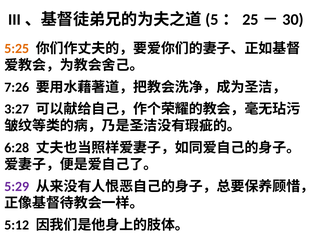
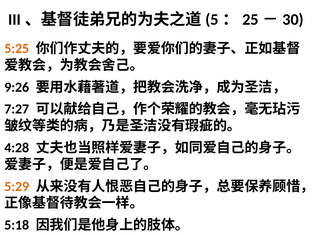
7:26: 7:26 -> 9:26 (17, 87)
3:27: 3:27 -> 7:27 (17, 109)
6:28: 6:28 -> 4:28 (17, 148)
5:29 colour: purple -> orange (17, 186)
5:12: 5:12 -> 5:18 (17, 225)
